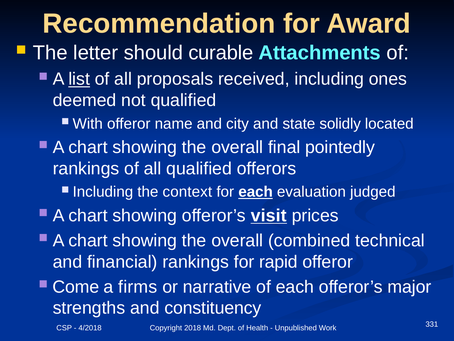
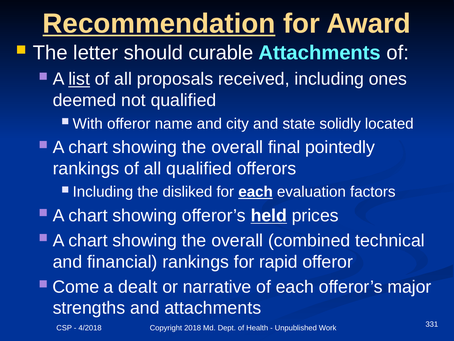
Recommendation underline: none -> present (159, 24)
context: context -> disliked (187, 192)
judged: judged -> factors (373, 192)
visit: visit -> held (269, 215)
firms: firms -> dealt (138, 286)
and constituency: constituency -> attachments (213, 308)
